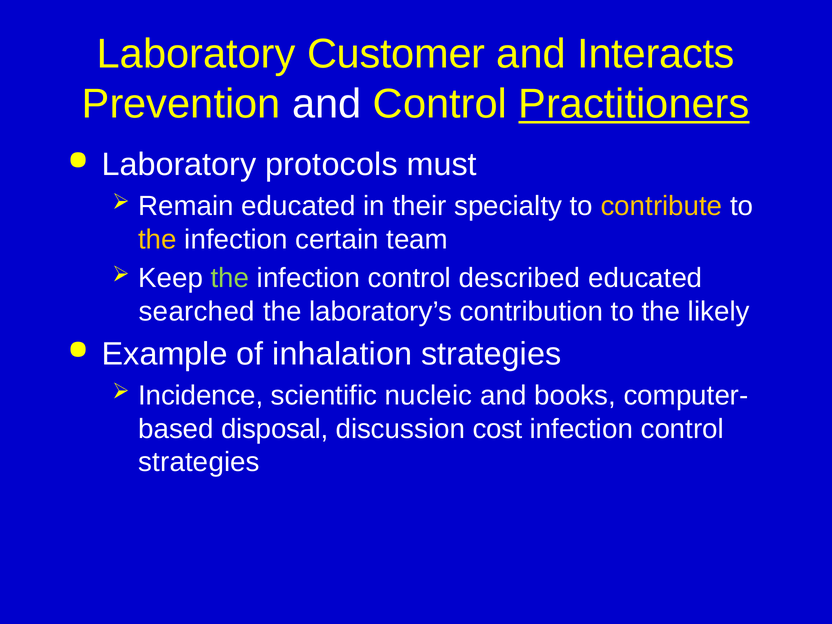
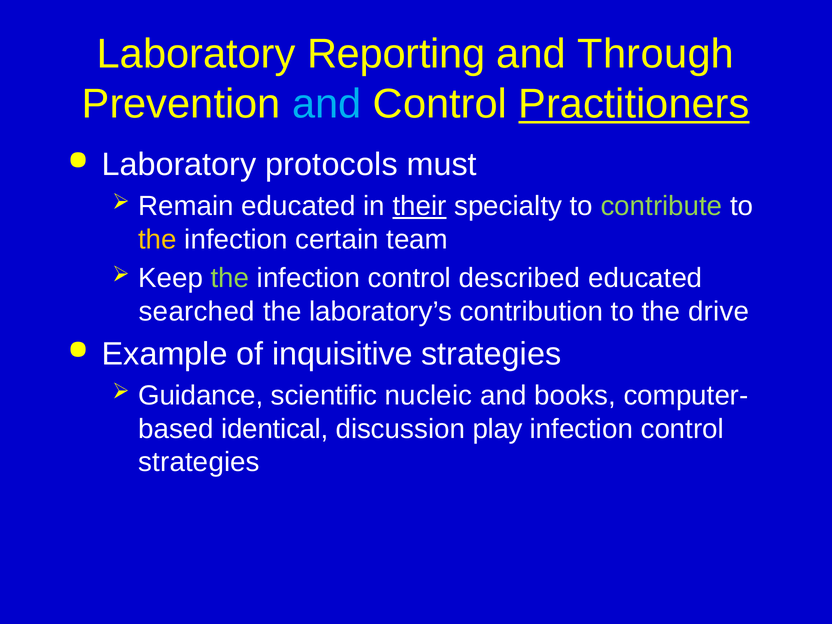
Customer: Customer -> Reporting (396, 54)
Interacts: Interacts -> Through (656, 54)
and colour: white -> light blue (327, 104)
their underline: none -> present (420, 206)
contribute colour: yellow -> light green (661, 206)
likely: likely -> drive (719, 311)
inhalation: inhalation -> inquisitive (342, 354)
Incidence: Incidence -> Guidance (201, 396)
disposal: disposal -> identical (275, 429)
cost: cost -> play (498, 429)
